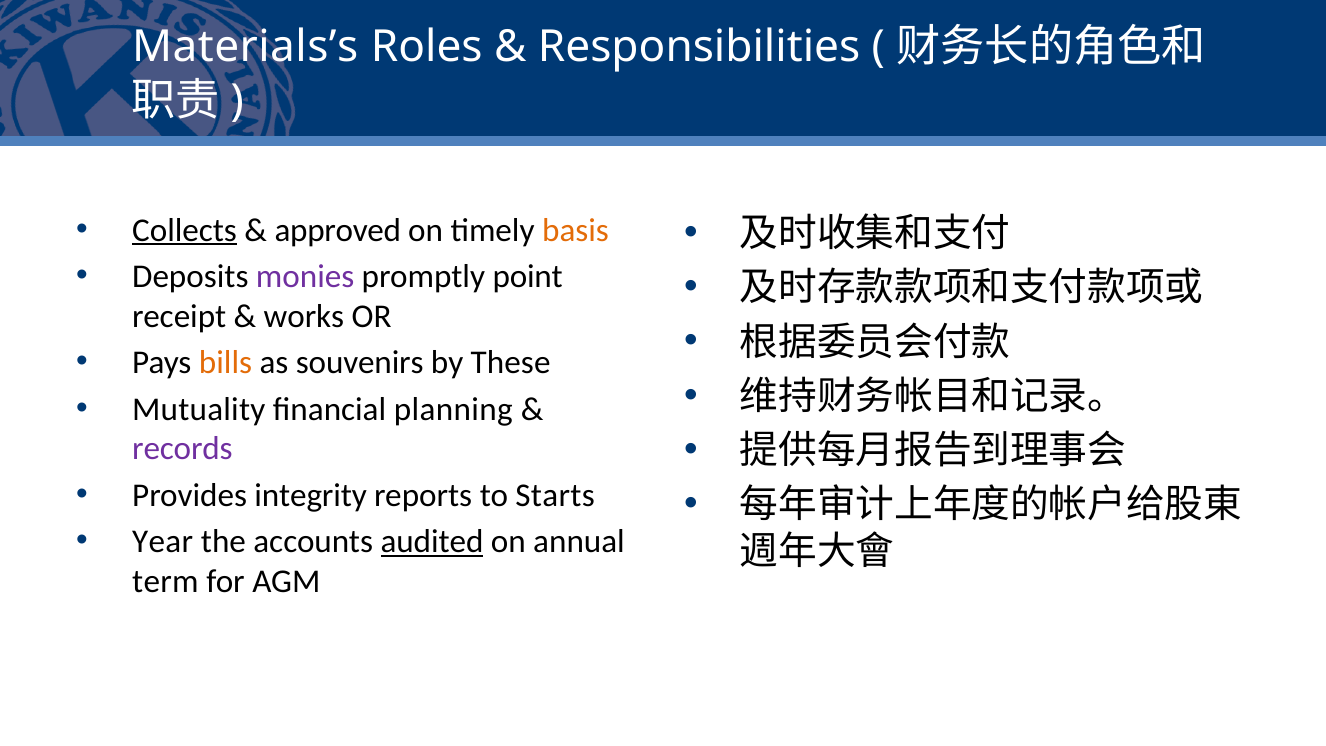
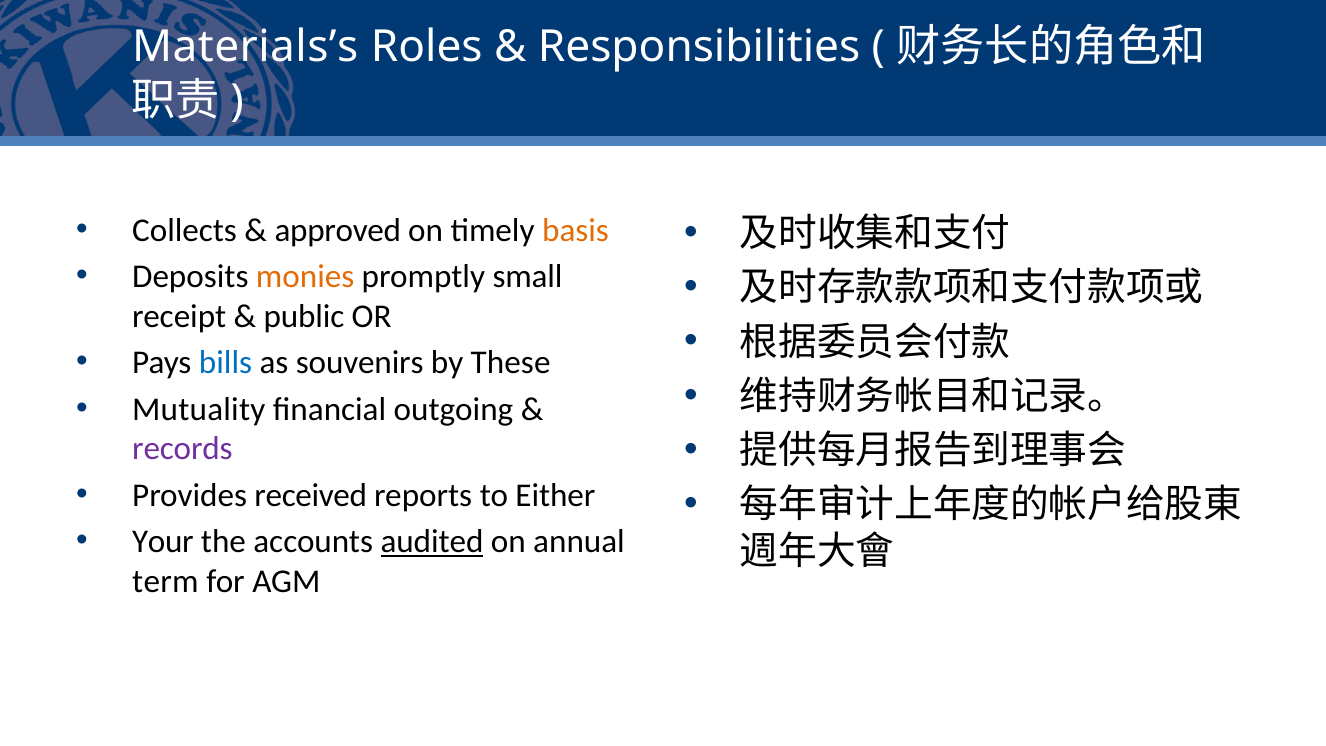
Collects underline: present -> none (185, 230)
monies colour: purple -> orange (305, 277)
point: point -> small (528, 277)
works: works -> public (304, 316)
bills colour: orange -> blue (226, 363)
planning: planning -> outgoing (453, 409)
integrity: integrity -> received (311, 495)
Starts: Starts -> Either (555, 495)
Year: Year -> Your (163, 542)
